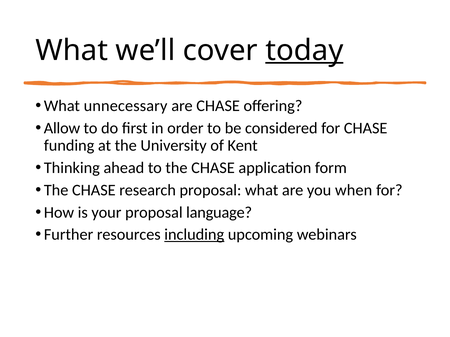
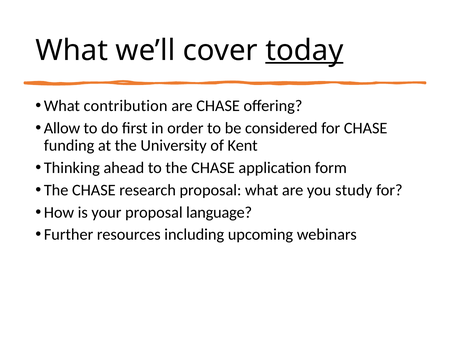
unnecessary: unnecessary -> contribution (126, 106)
when: when -> study (354, 190)
including underline: present -> none (194, 235)
